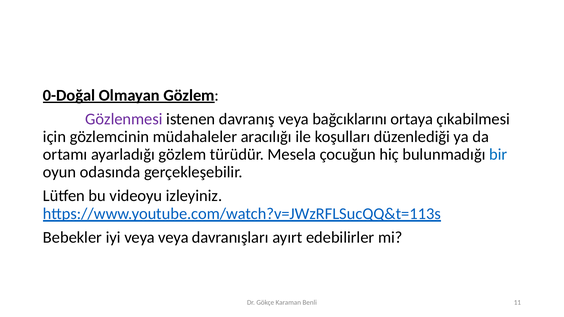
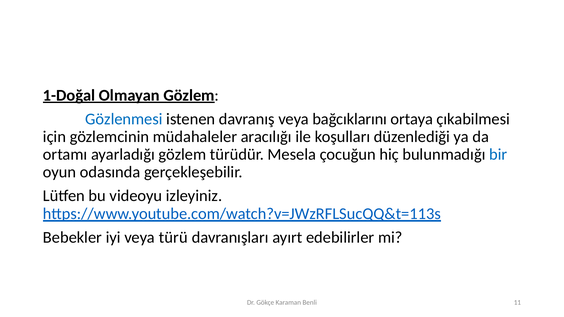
0-Doğal: 0-Doğal -> 1-Doğal (69, 95)
Gözlenmesi colour: purple -> blue (124, 119)
veya veya: veya -> türü (173, 238)
